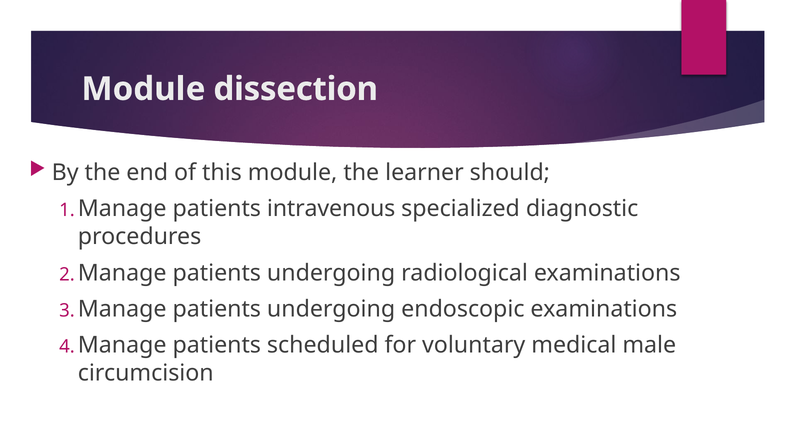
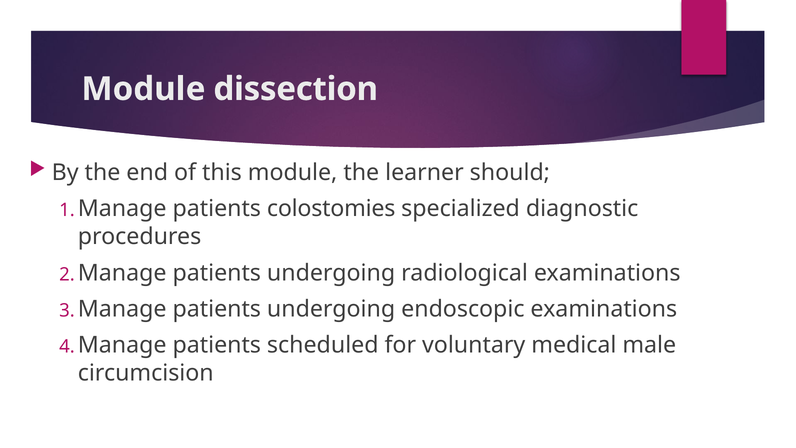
intravenous: intravenous -> colostomies (331, 209)
